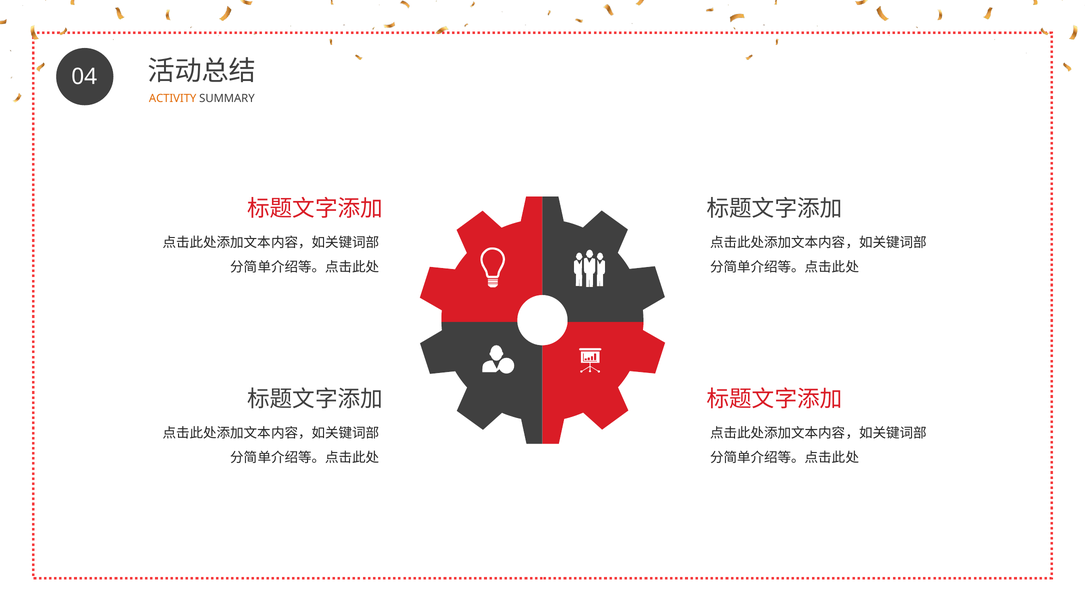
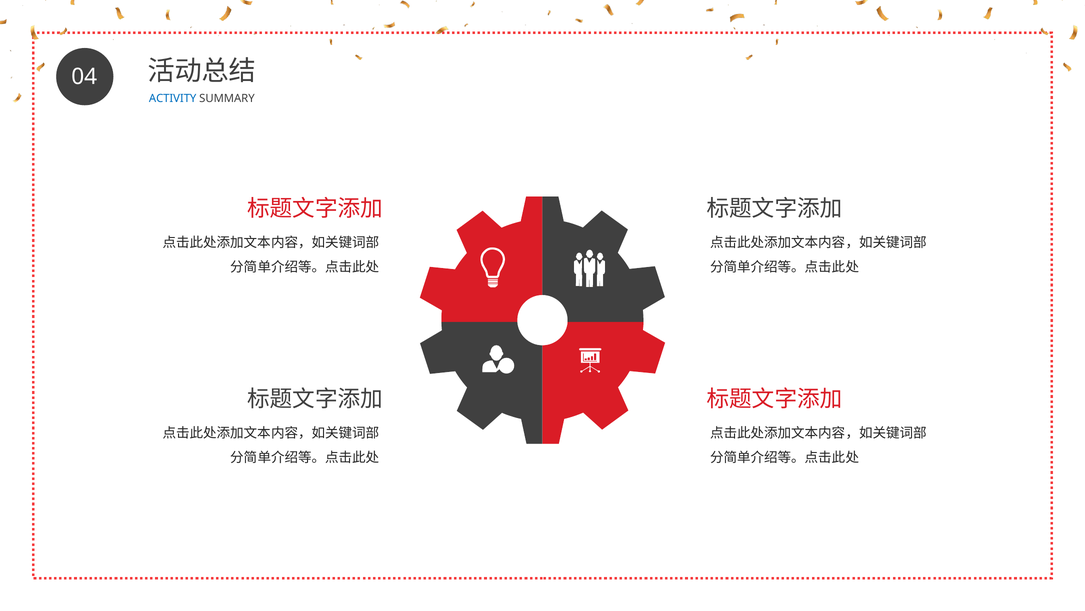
ACTIVITY colour: orange -> blue (173, 98)
